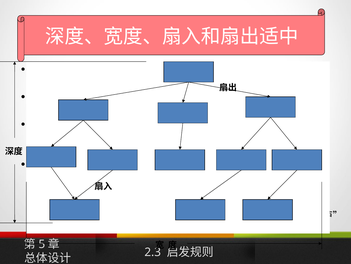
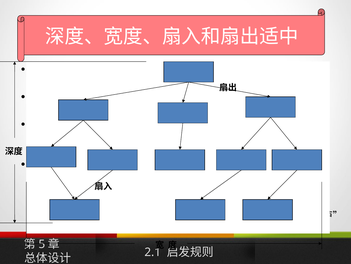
2.3: 2.3 -> 2.1 (153, 251)
